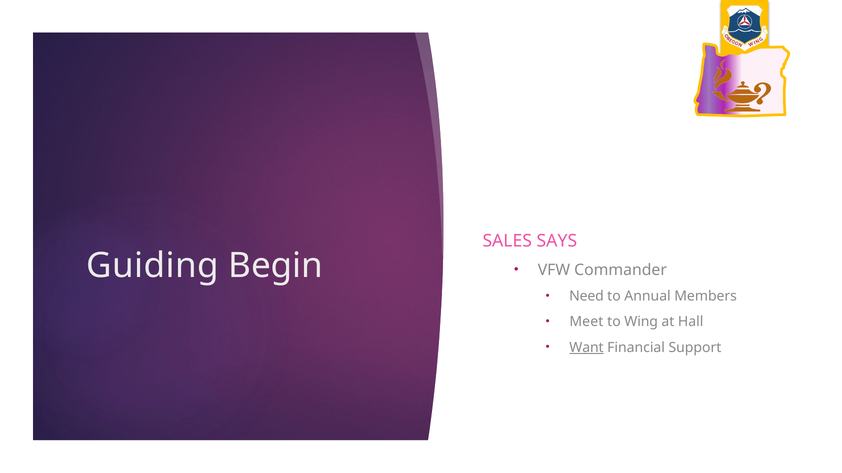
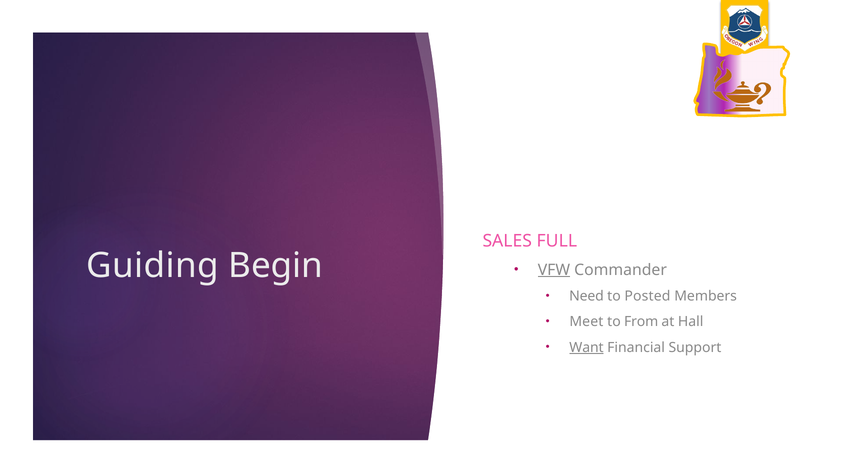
SAYS: SAYS -> FULL (557, 242)
VFW underline: none -> present (554, 270)
Annual: Annual -> Posted (647, 297)
Wing: Wing -> From (641, 322)
